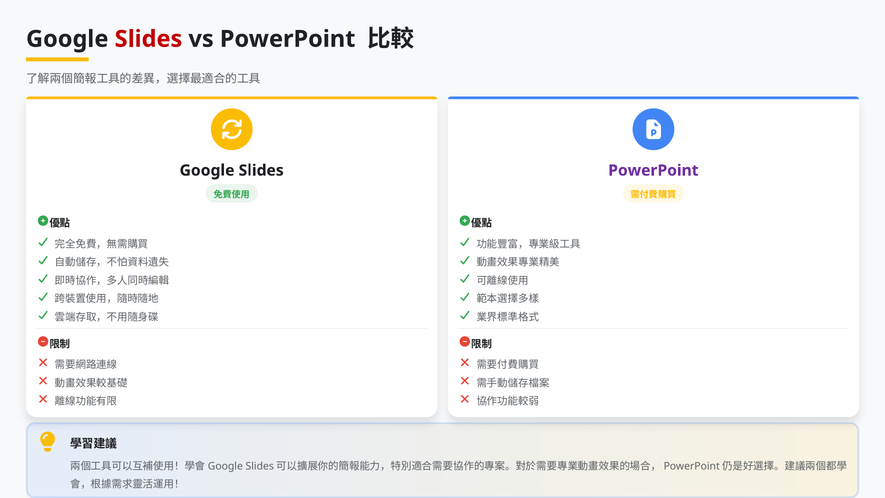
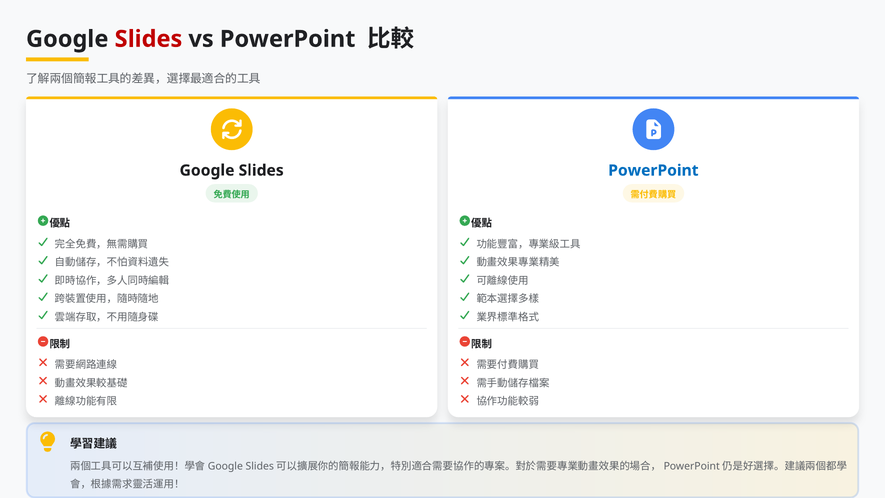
PowerPoint colour: purple -> blue (653, 170)
